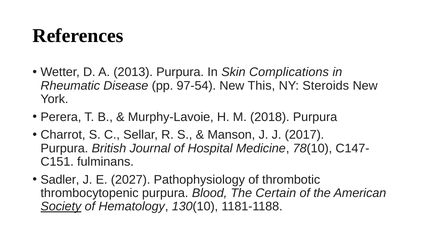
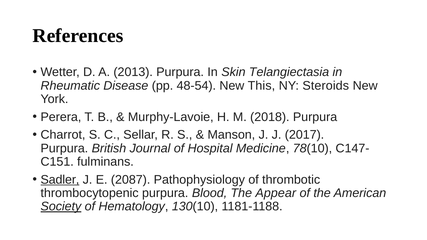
Complications: Complications -> Telangiectasia (289, 72)
97-54: 97-54 -> 48-54 (196, 86)
Sadler underline: none -> present (60, 180)
2027: 2027 -> 2087 (131, 180)
Certain: Certain -> Appear (276, 193)
